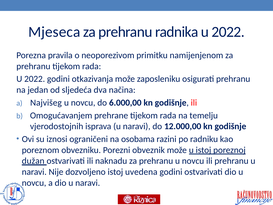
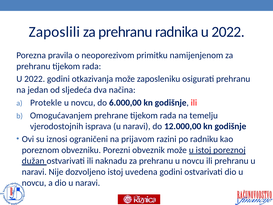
Mjeseca: Mjeseca -> Zaposlili (54, 32)
Najvišeg: Najvišeg -> Protekle (46, 103)
osobama: osobama -> prijavom (138, 139)
